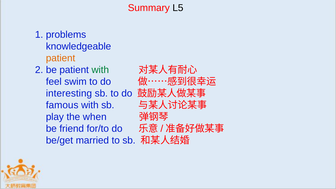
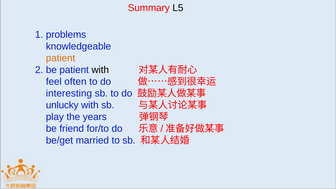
with colour: green -> black (100, 70)
swim: swim -> often (75, 82)
famous: famous -> unlucky (62, 105)
when: when -> years (95, 117)
